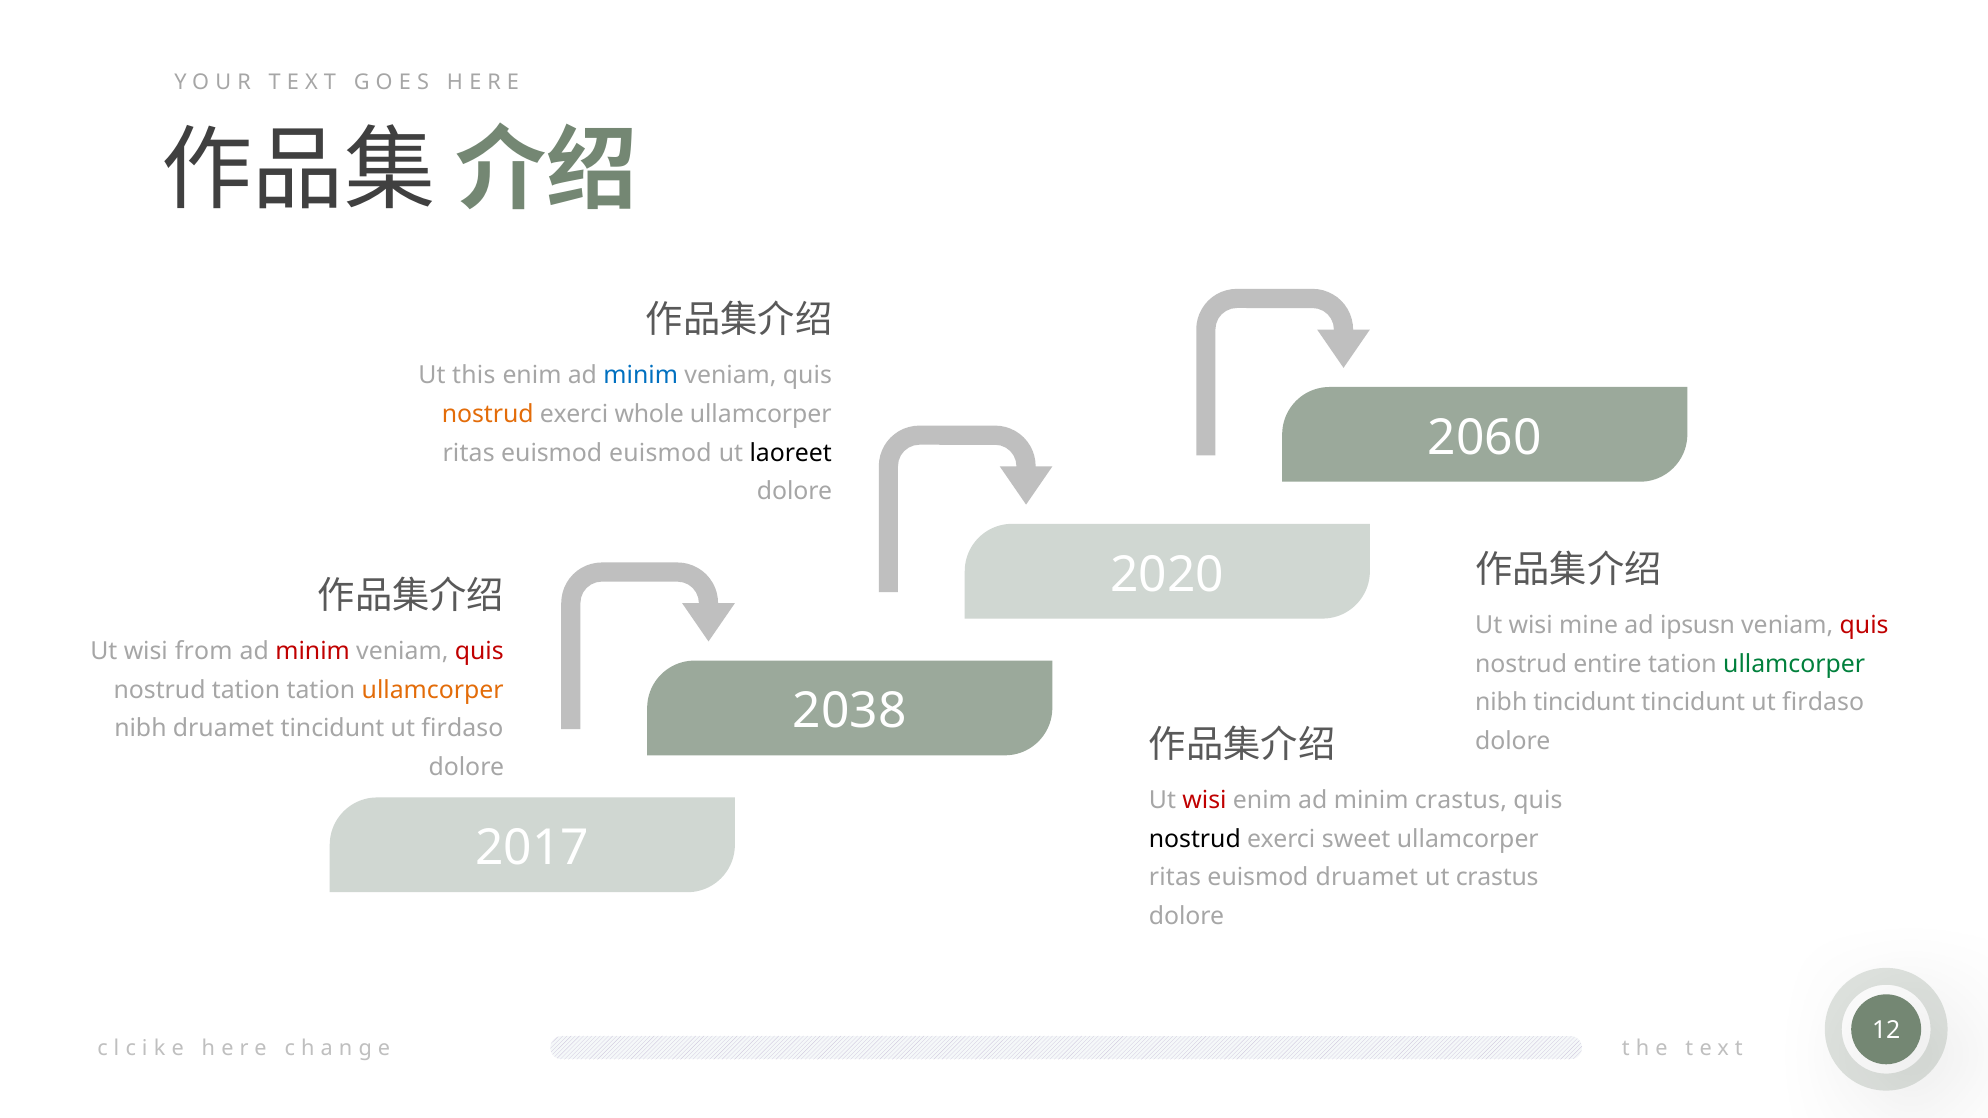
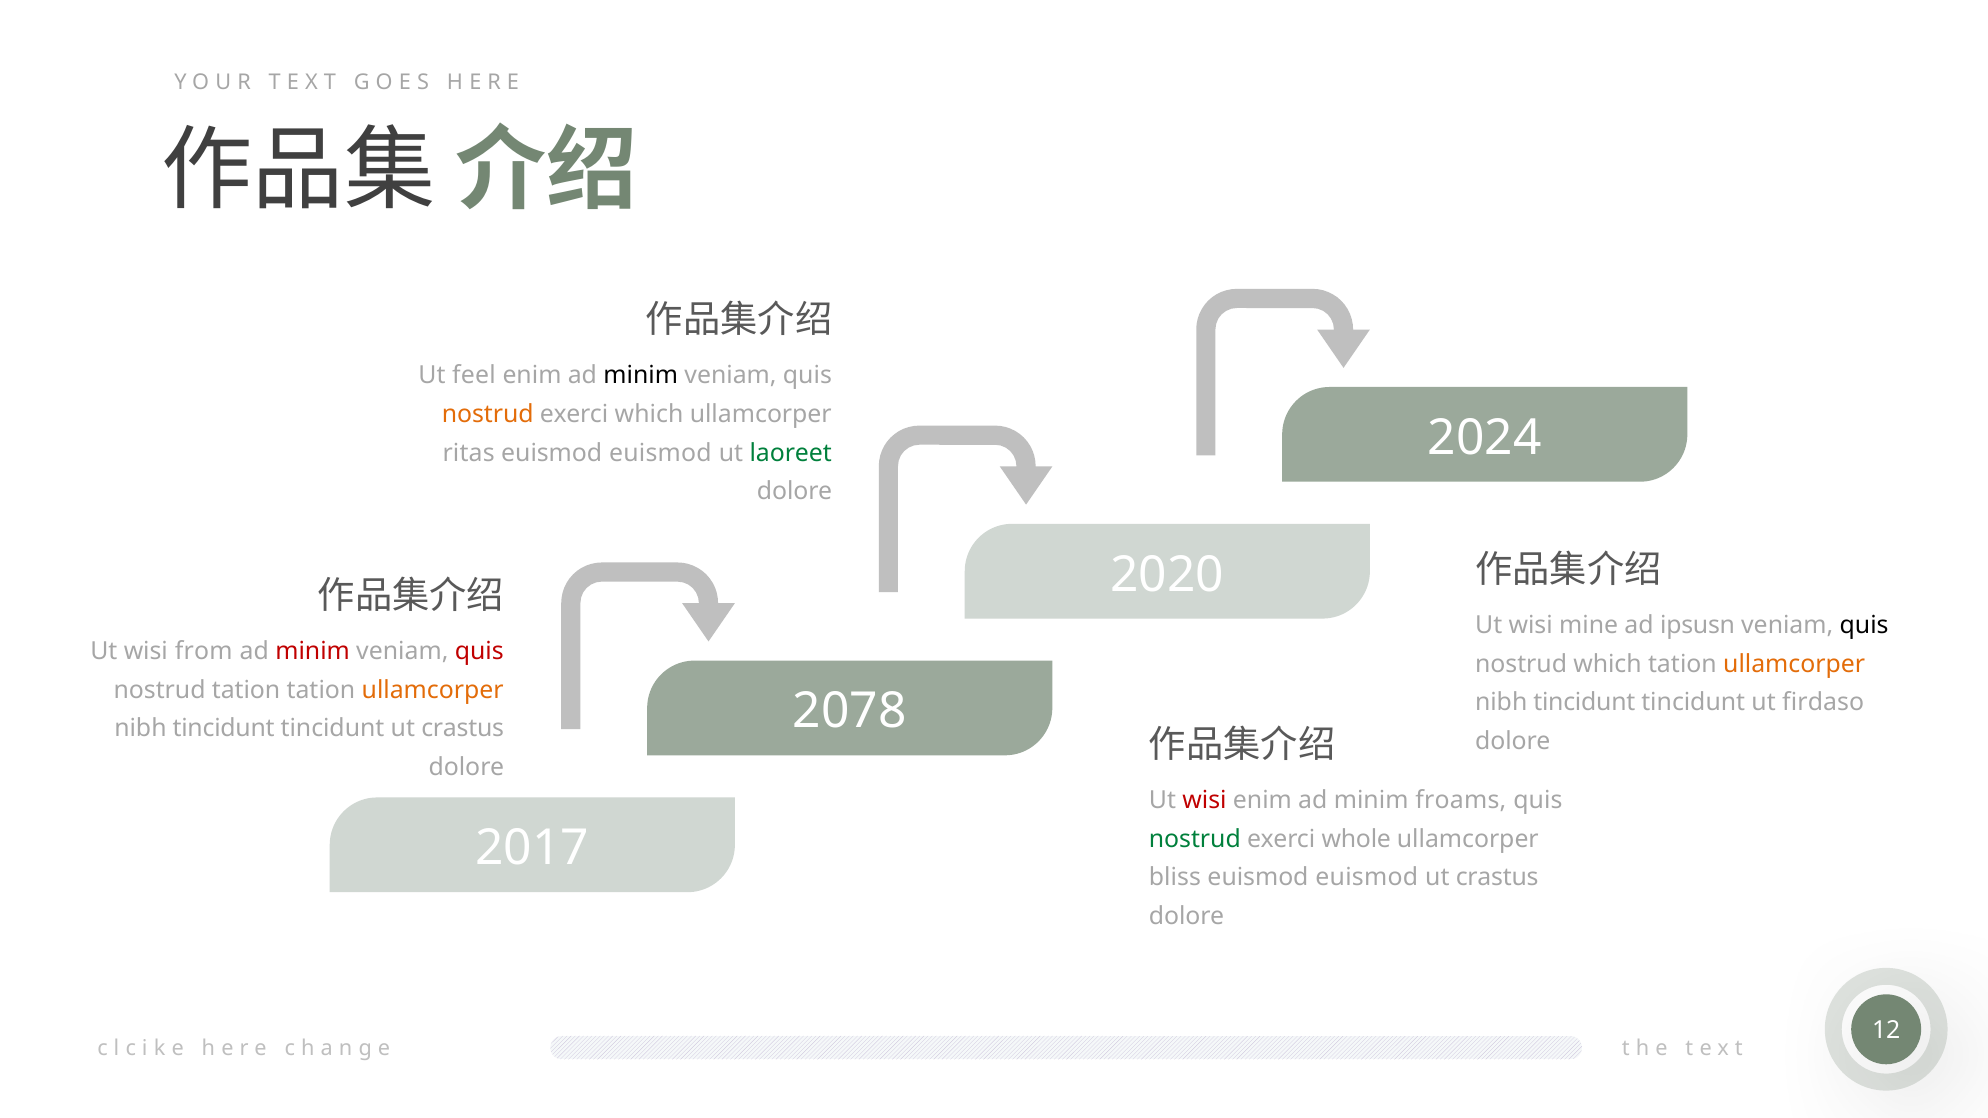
this: this -> feel (474, 376)
minim colour: blue -> black (641, 376)
exerci whole: whole -> which (649, 414)
2060: 2060 -> 2024 (1485, 438)
laoreet colour: black -> green (791, 453)
quis colour: red -> black (1864, 625)
nostrud entire: entire -> which (1608, 664)
ullamcorper colour: green -> orange (1794, 664)
2038: 2038 -> 2078 (850, 712)
druamet: druamet -> tincidunt (224, 729)
firdaso: firdaso -> crastus (463, 729)
minim crastus: crastus -> froams (1461, 800)
nostrud colour: black -> green (1195, 839)
sweet: sweet -> whole (1356, 839)
ritas: ritas -> bliss (1175, 878)
druamet: druamet -> euismod (1367, 878)
